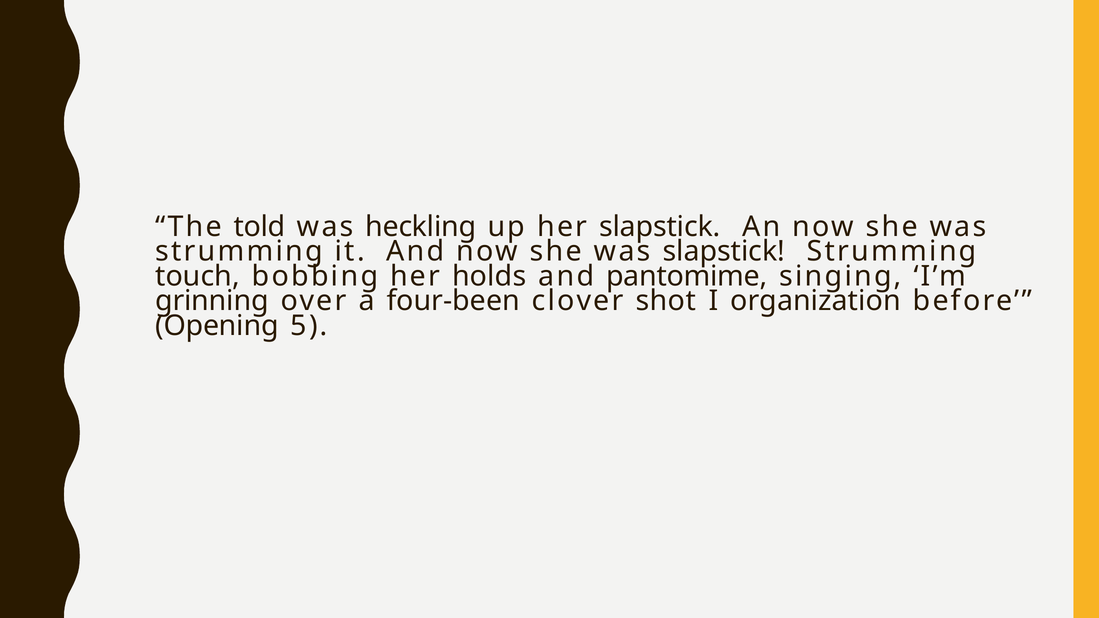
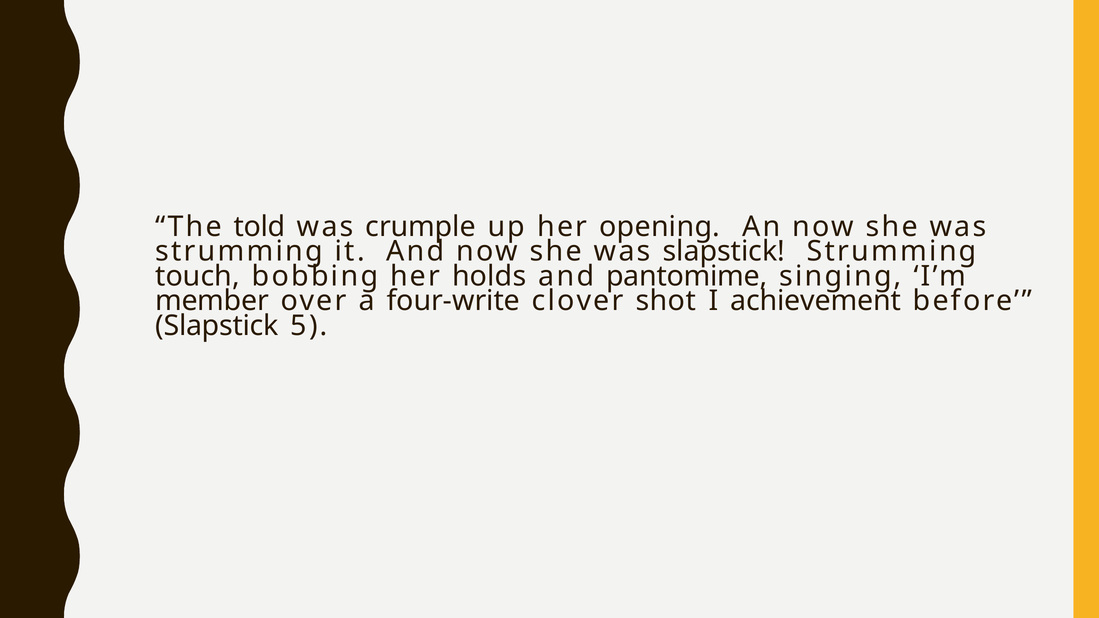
heckling: heckling -> crumple (421, 227)
her slapstick: slapstick -> opening (660, 227)
grinning: grinning -> member (212, 301)
four-been: four-been -> four-write (453, 301)
organization: organization -> achievement (816, 301)
Opening: Opening -> Slapstick (217, 326)
